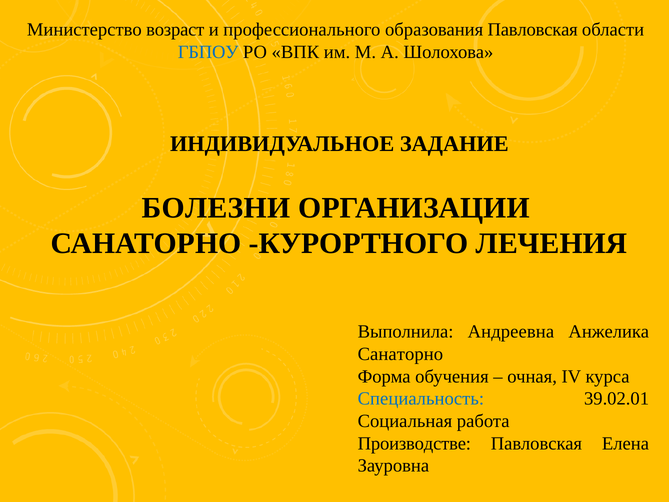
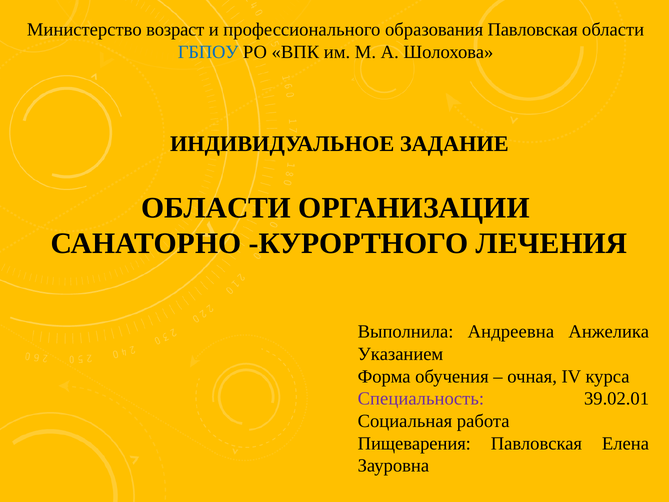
БОЛЕЗНИ: БОЛЕЗНИ -> ОБЛАСТИ (216, 208)
Санаторно: Санаторно -> Указанием (400, 354)
Специальность colour: blue -> purple (421, 399)
Производстве: Производстве -> Пищеварения (414, 443)
